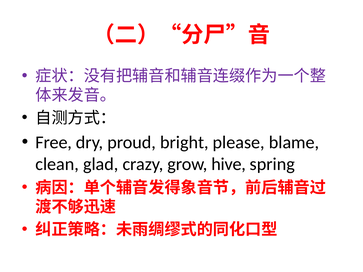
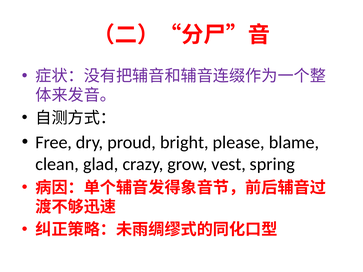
hive: hive -> vest (229, 164)
